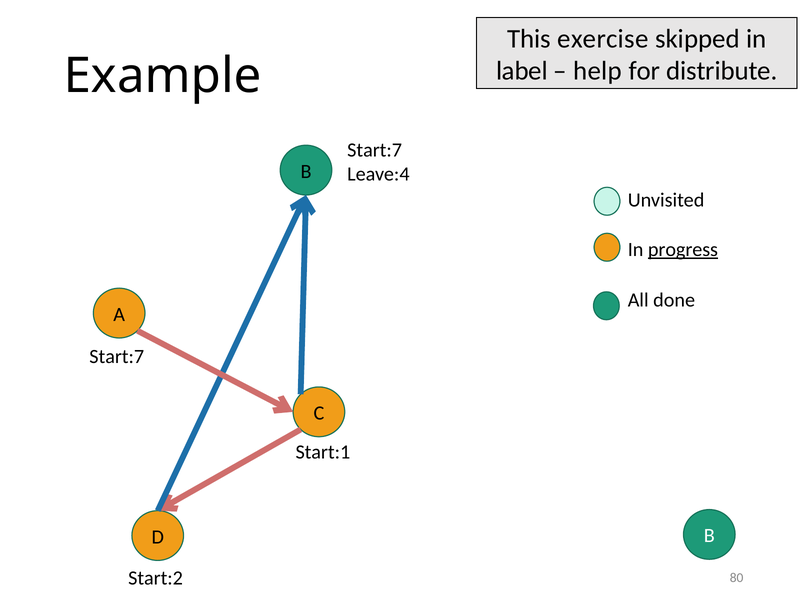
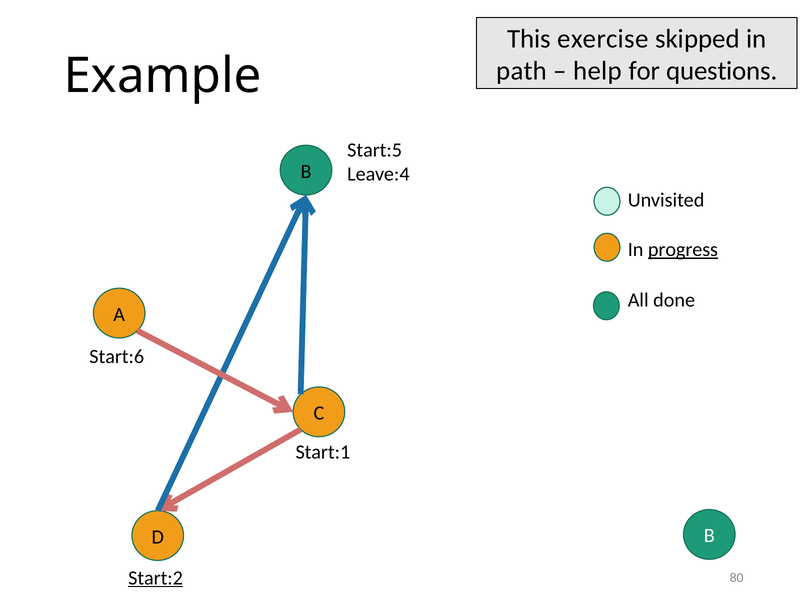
label: label -> path (522, 71)
distribute: distribute -> questions (722, 71)
Start:7: Start:7 -> Start:5 (375, 150)
Start:7: Start:7 -> Start:6 (117, 357)
Start:2 underline: none -> present (156, 578)
